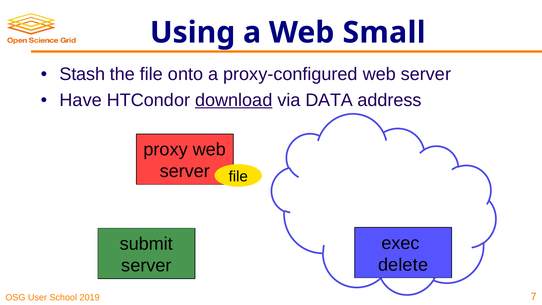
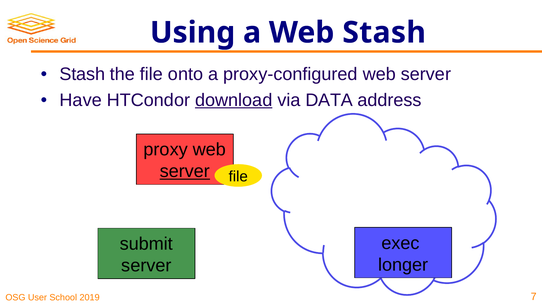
Web Small: Small -> Stash (384, 33)
server underline: none -> present (185, 171)
delete: delete -> longer (403, 265)
